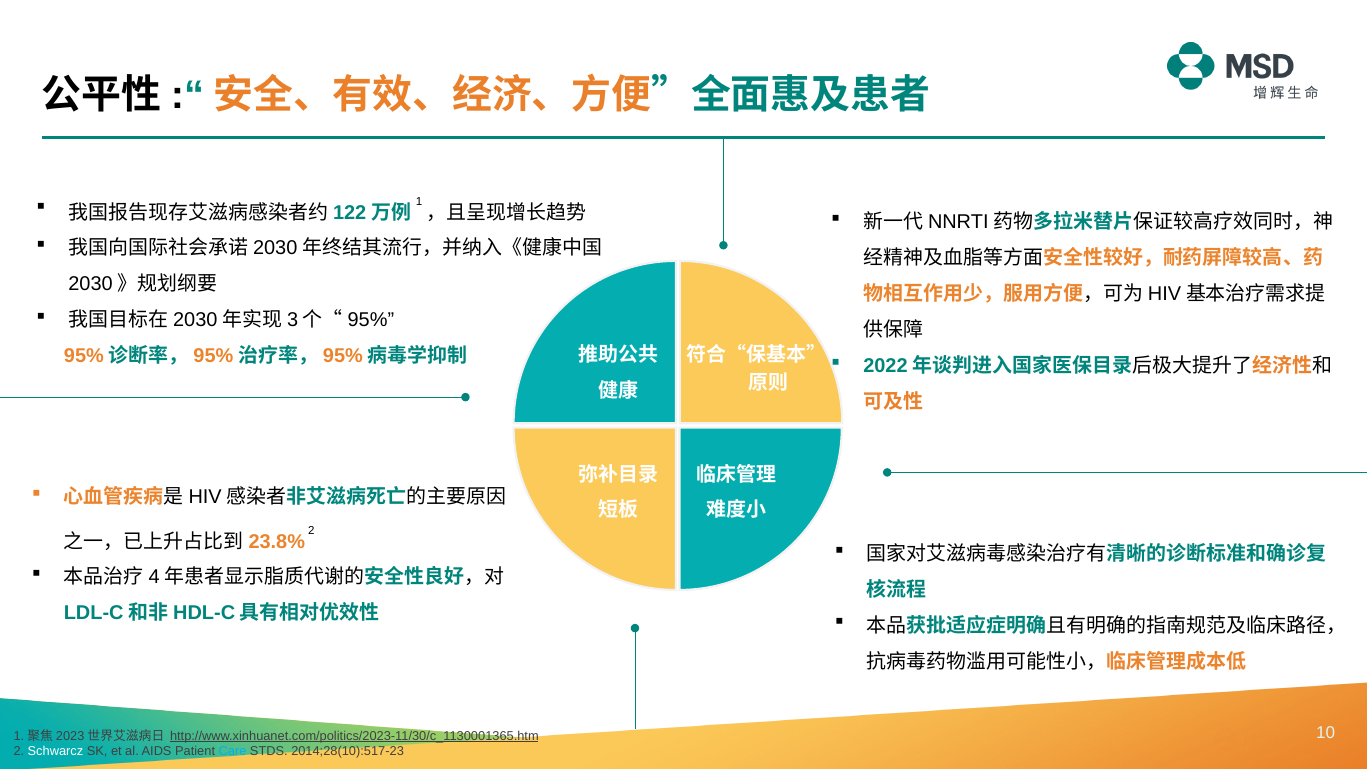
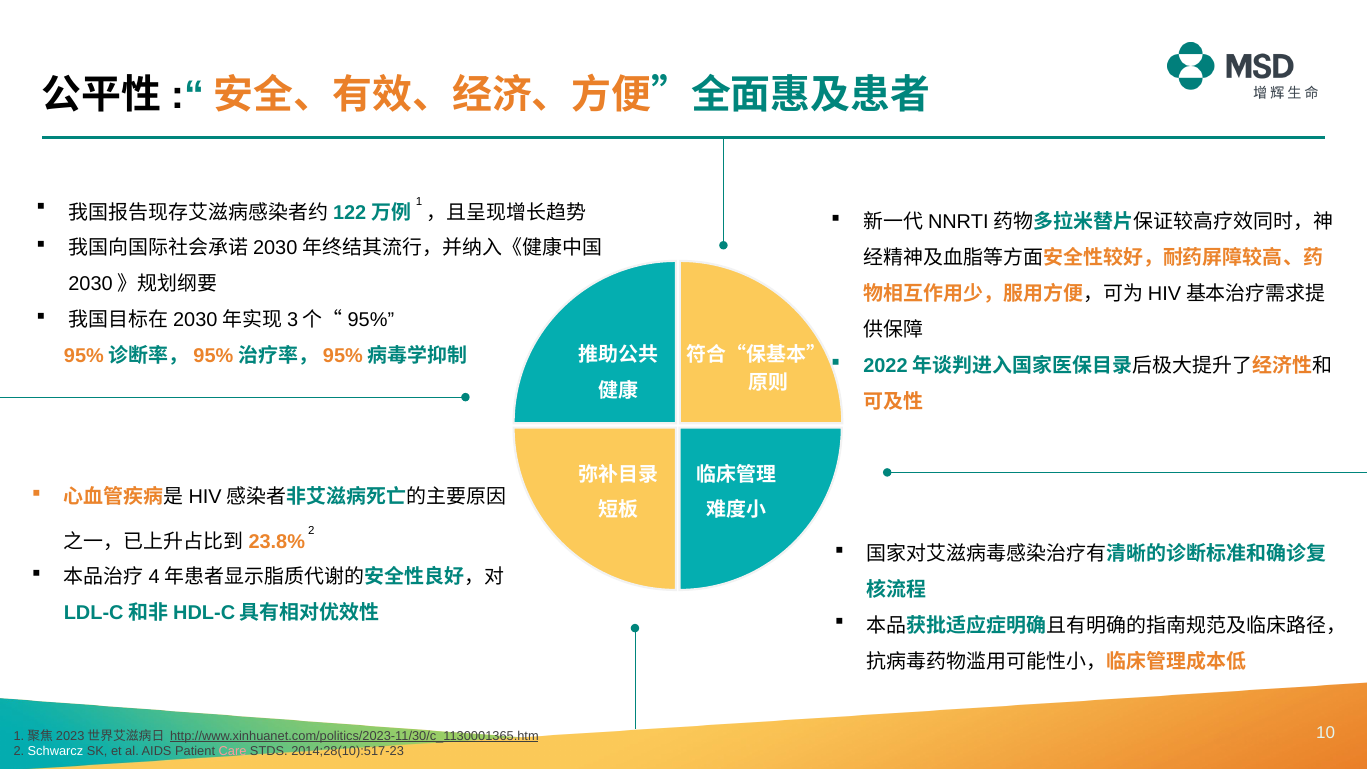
Care colour: light blue -> pink (233, 751)
